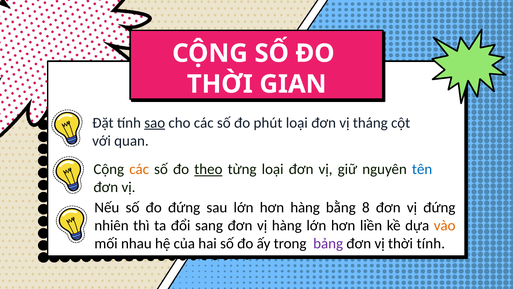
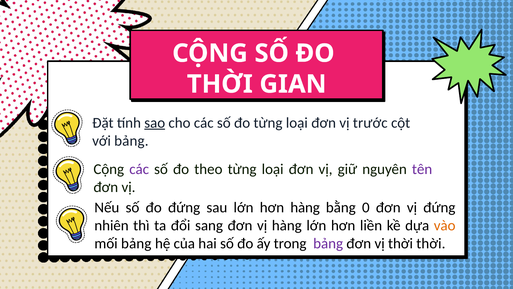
đo phút: phút -> từng (268, 123)
tháng: tháng -> trước (370, 123)
với quan: quan -> bảng (131, 141)
các colour: orange -> purple (139, 169)
theo underline: present -> none (208, 169)
tên colour: blue -> purple (422, 169)
8: 8 -> 0 (366, 207)
mối nhau: nhau -> bảng (136, 243)
thời tính: tính -> thời (431, 243)
